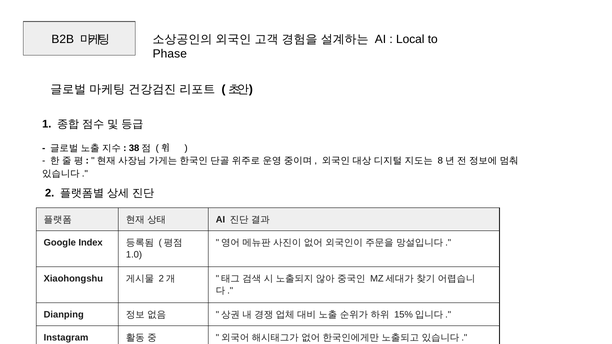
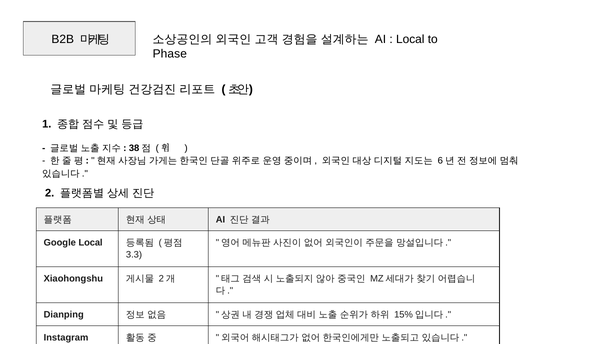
8: 8 -> 6 (440, 161)
Google Index: Index -> Local (91, 243)
1.0: 1.0 -> 3.3 (134, 255)
